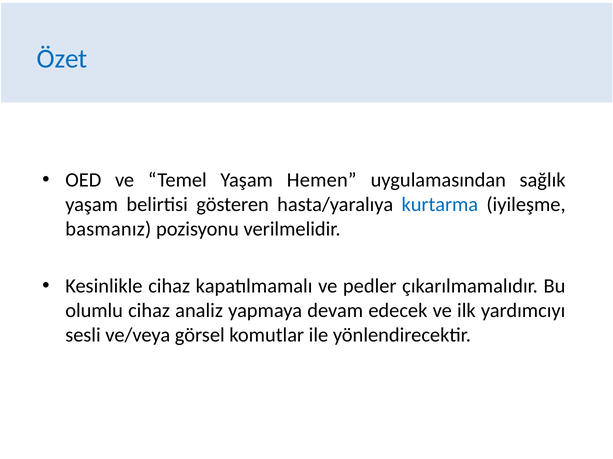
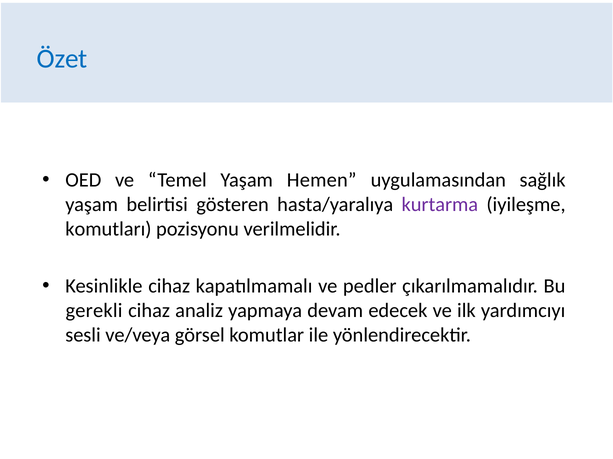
kurtarma colour: blue -> purple (440, 205)
basmanız: basmanız -> komutları (108, 229)
olumlu: olumlu -> gerekli (94, 311)
